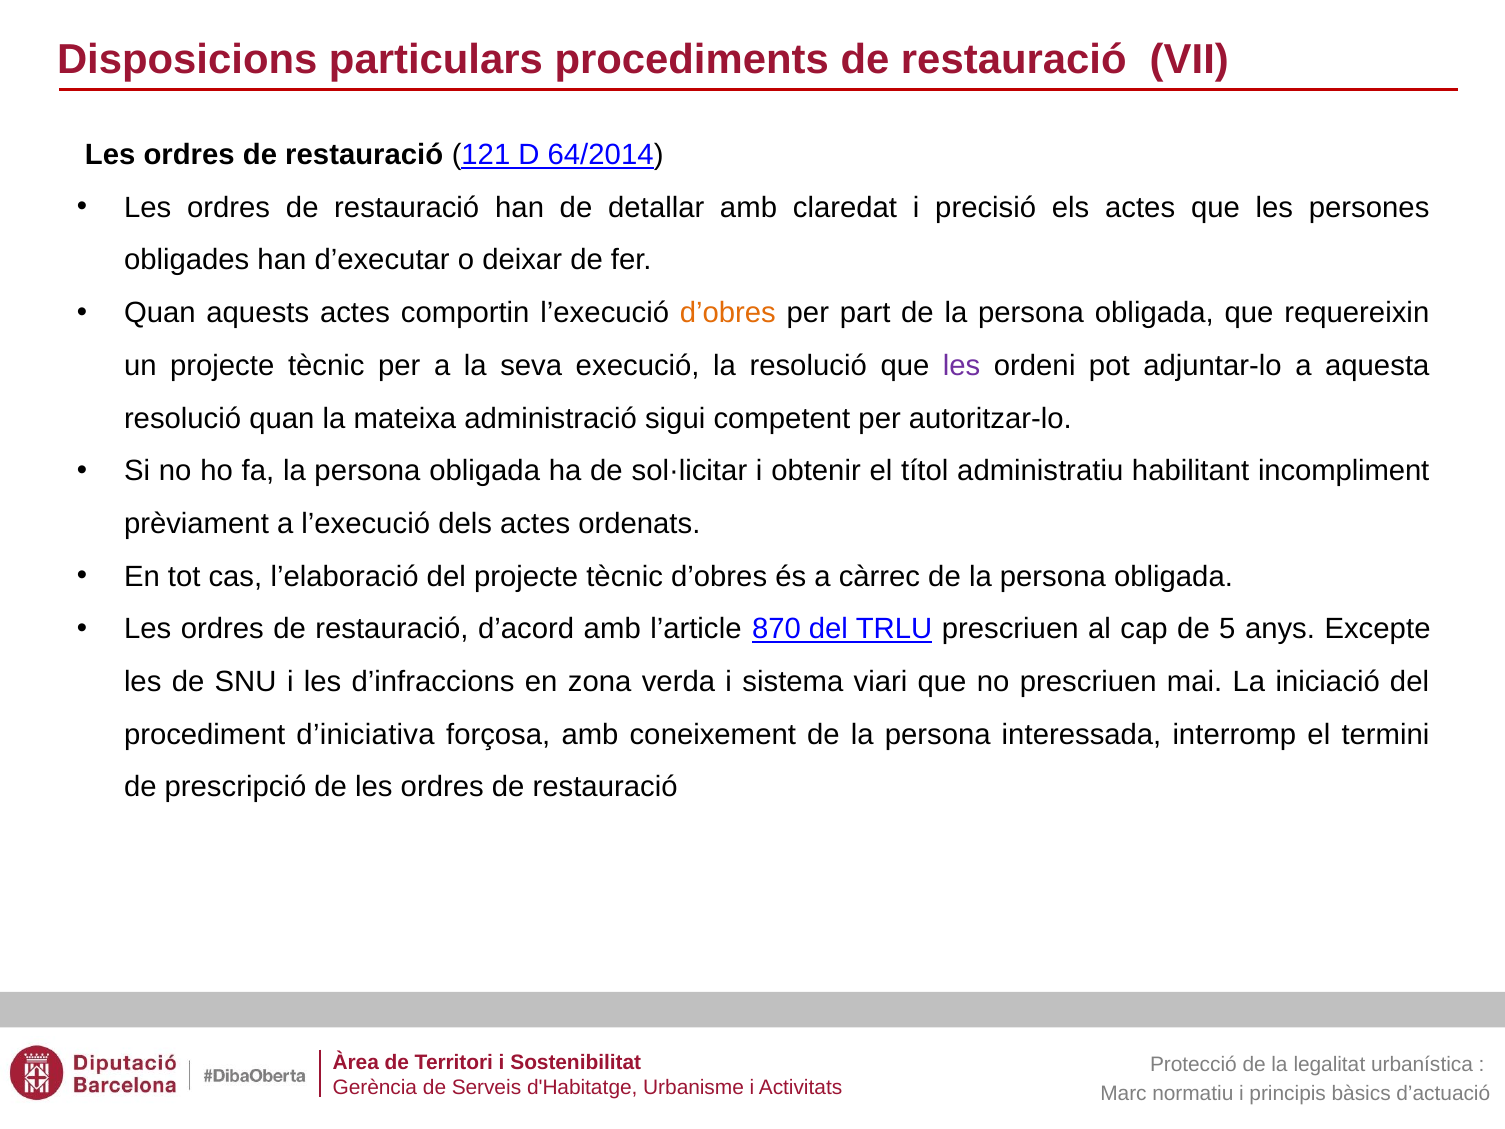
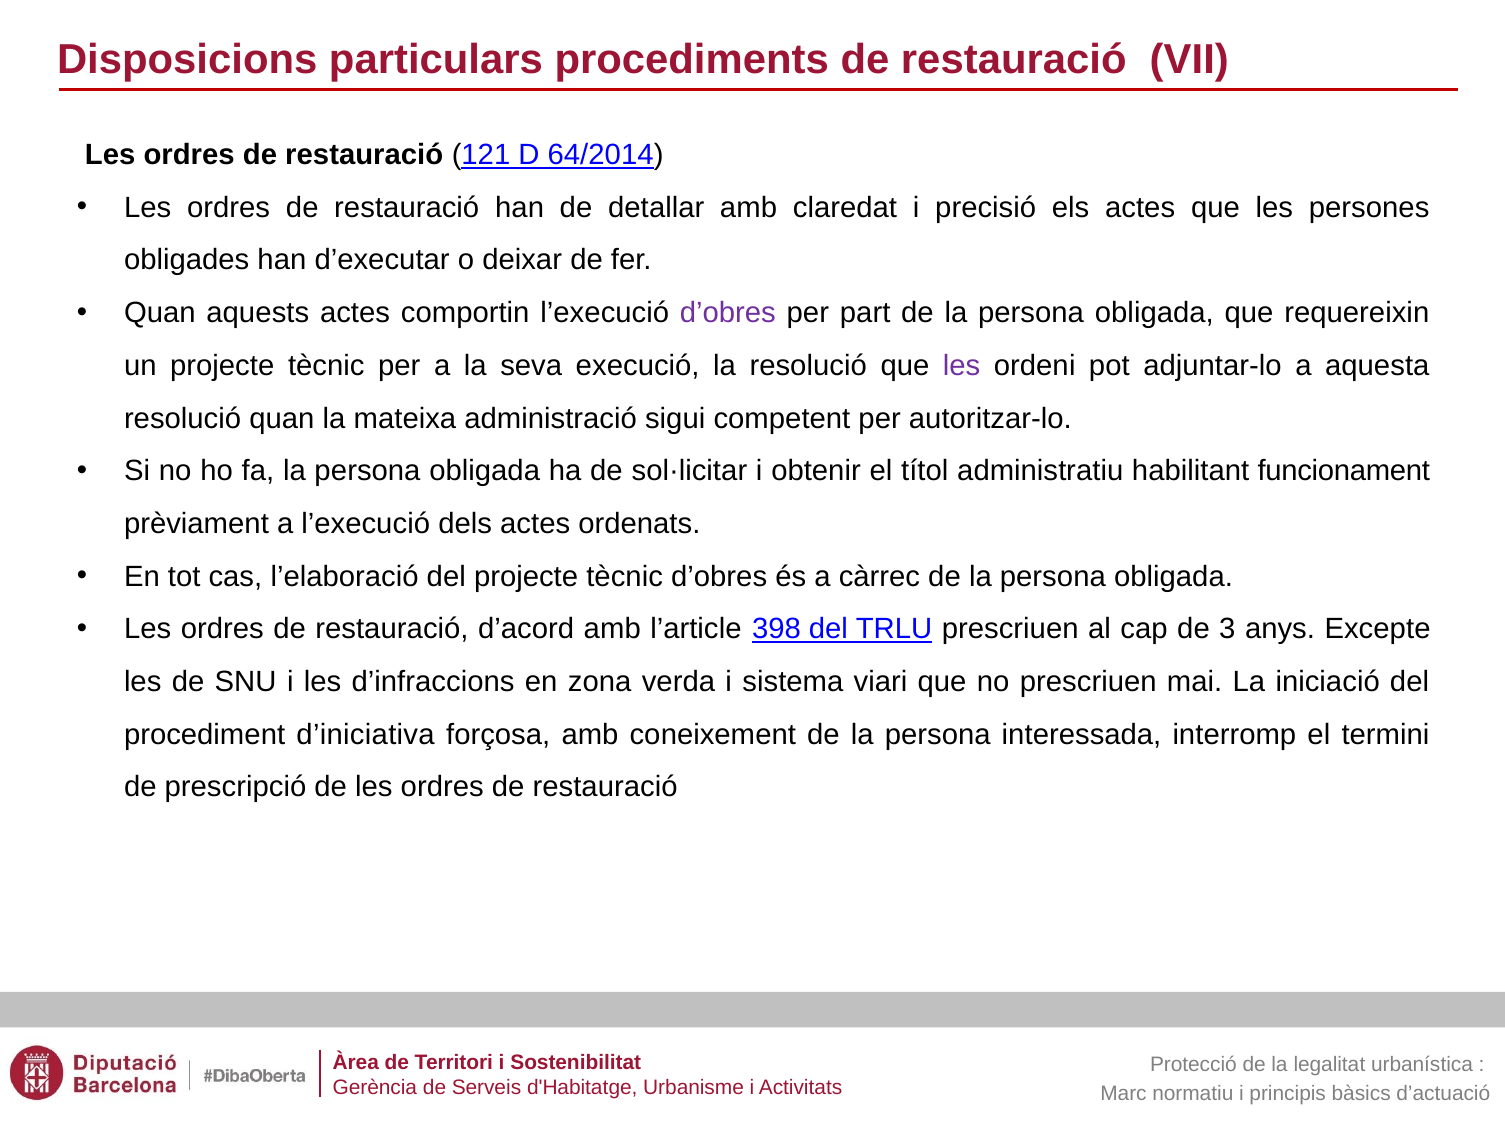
d’obres colour: orange -> purple (728, 313)
incompliment: incompliment -> funcionament (1344, 471)
870: 870 -> 398 (776, 629)
5: 5 -> 3 (1227, 629)
